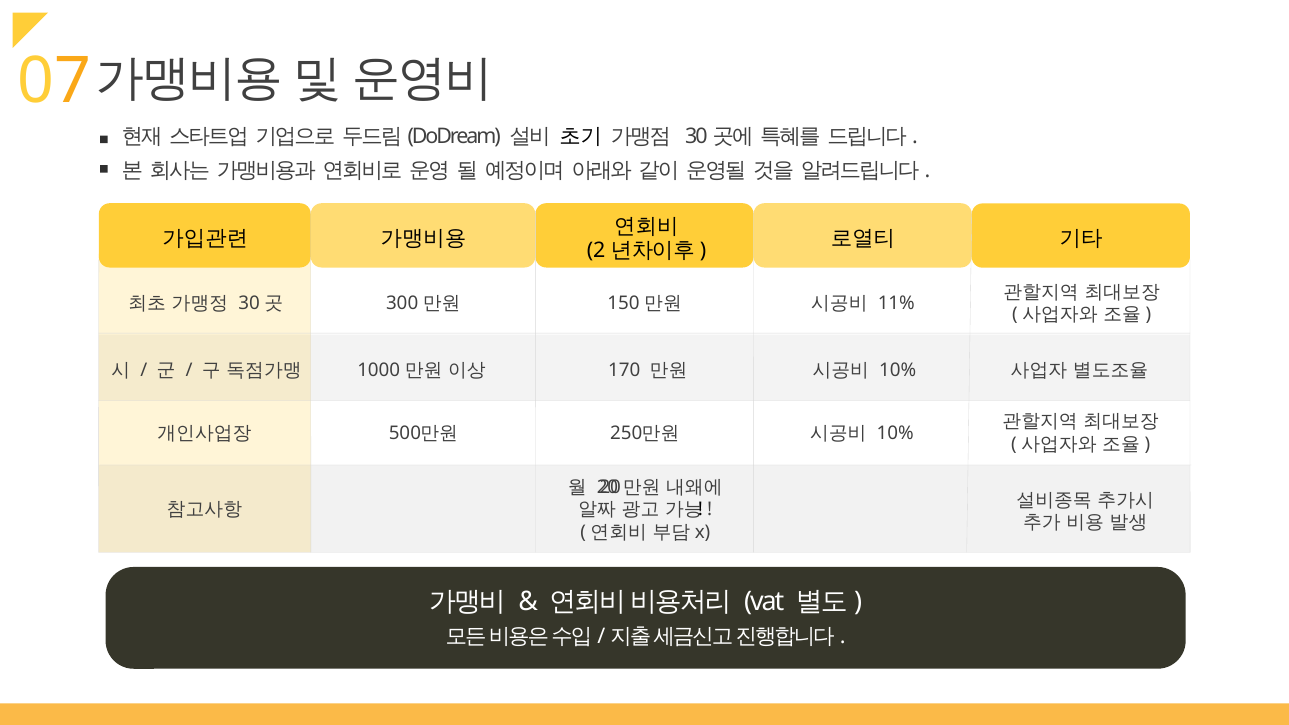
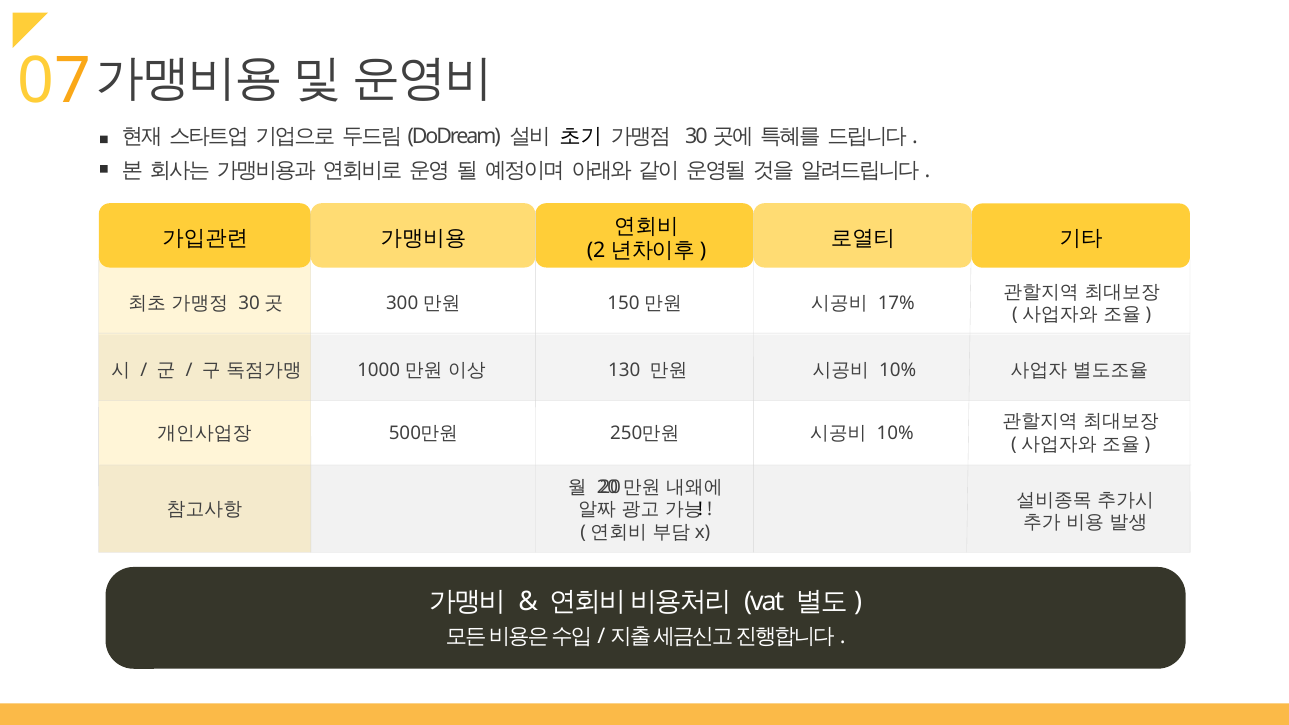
11%: 11% -> 17% (896, 303)
170: 170 -> 130 (624, 371)
